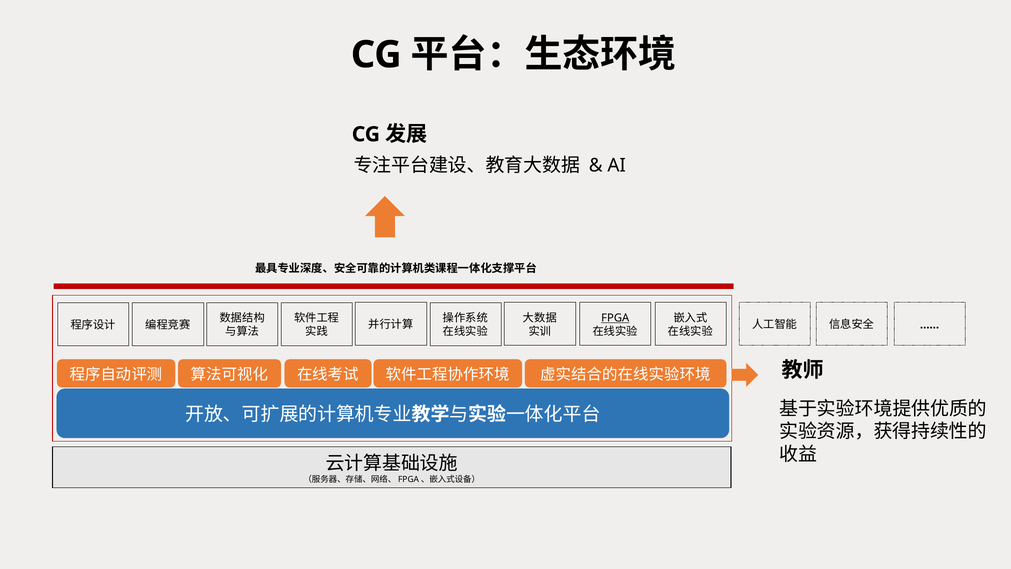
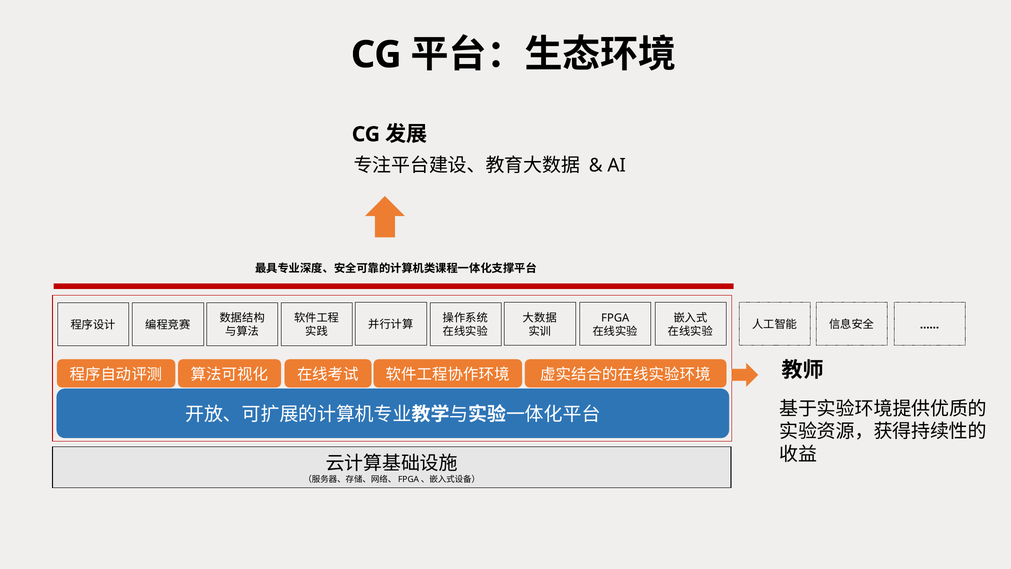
FPGA underline: present -> none (615, 318)
